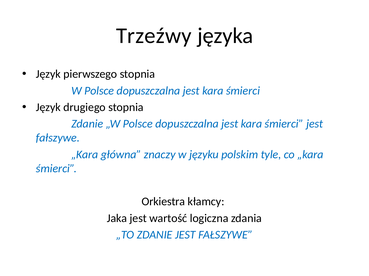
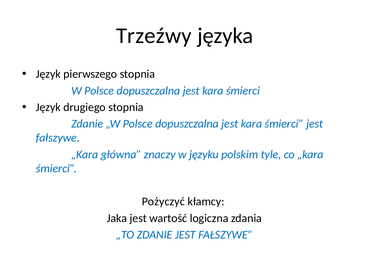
Orkiestra: Orkiestra -> Pożyczyć (163, 202)
